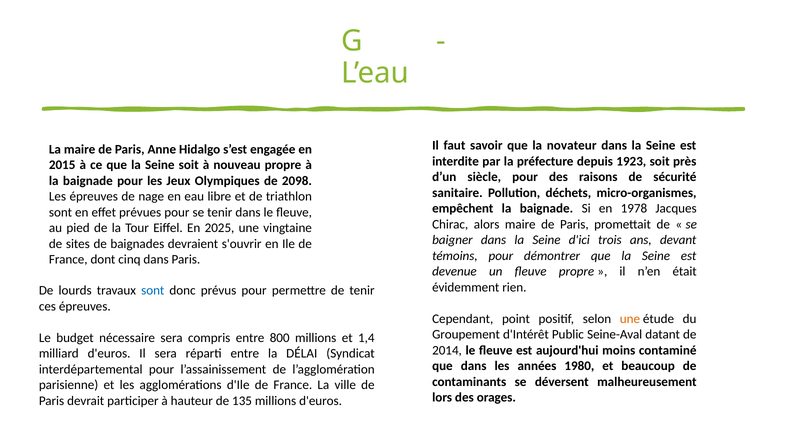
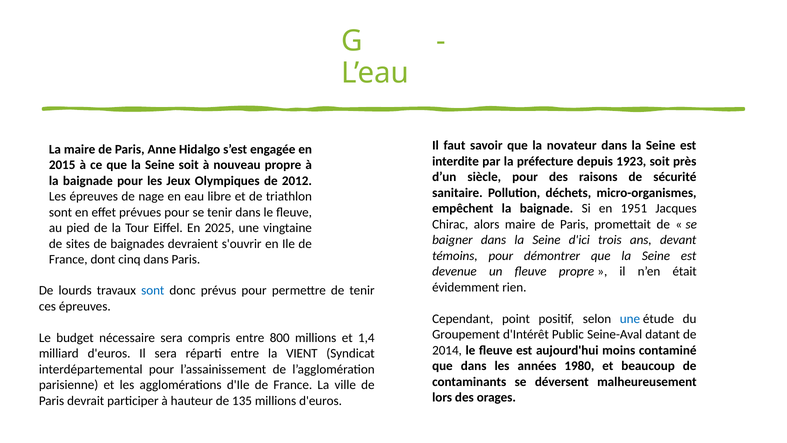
2098: 2098 -> 2012 (297, 181)
1978: 1978 -> 1951 (634, 208)
une colour: orange -> blue (630, 318)
DÉLAI: DÉLAI -> VIENT (302, 353)
